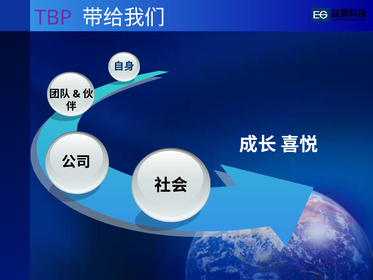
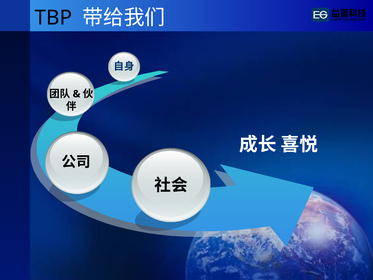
TBP colour: purple -> black (53, 18)
